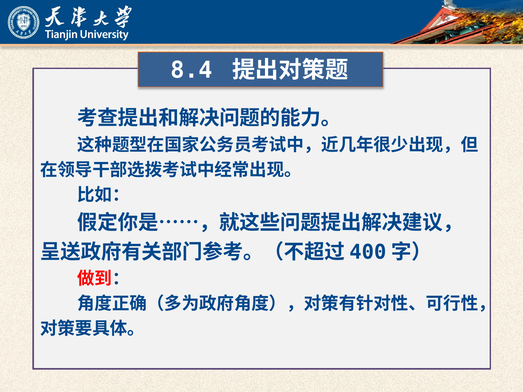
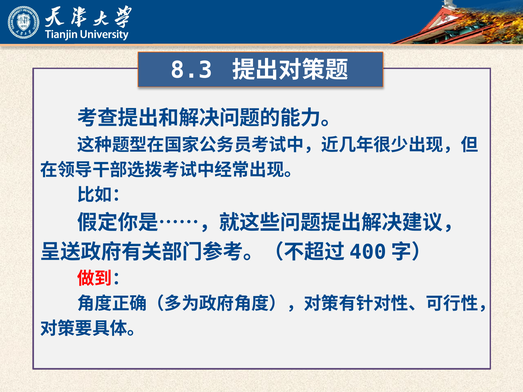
8.4: 8.4 -> 8.3 (191, 70)
